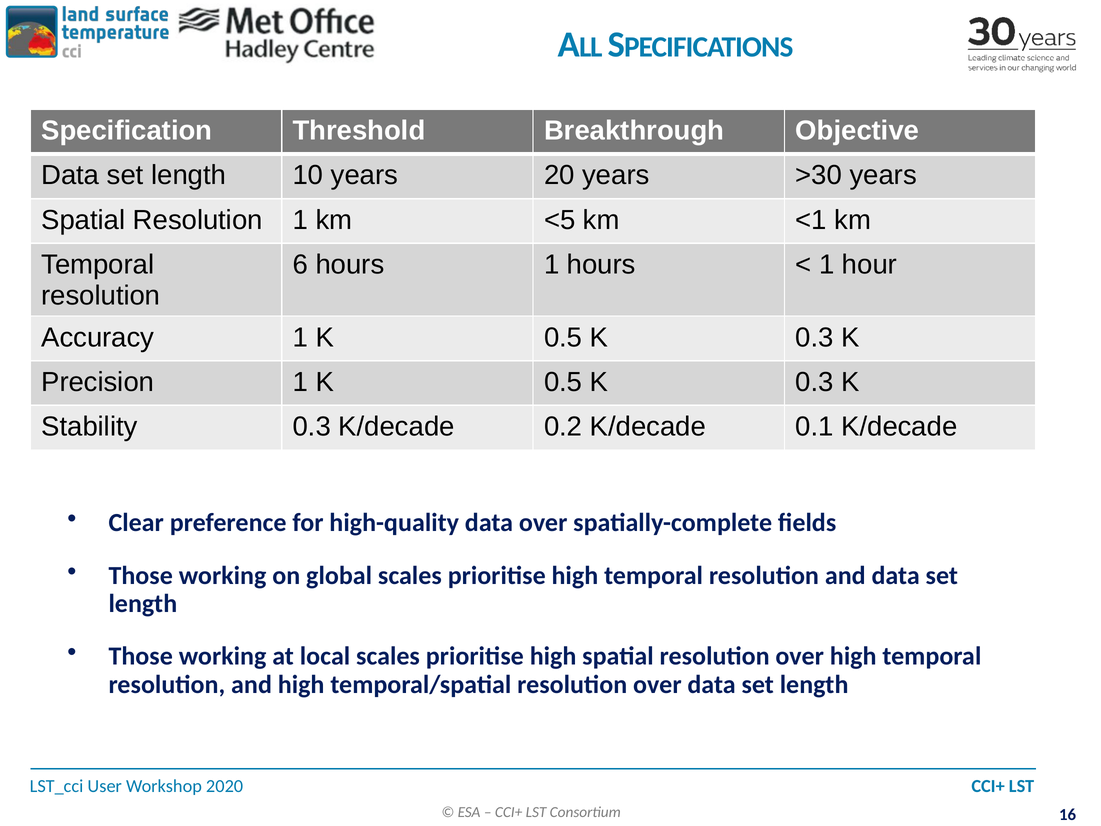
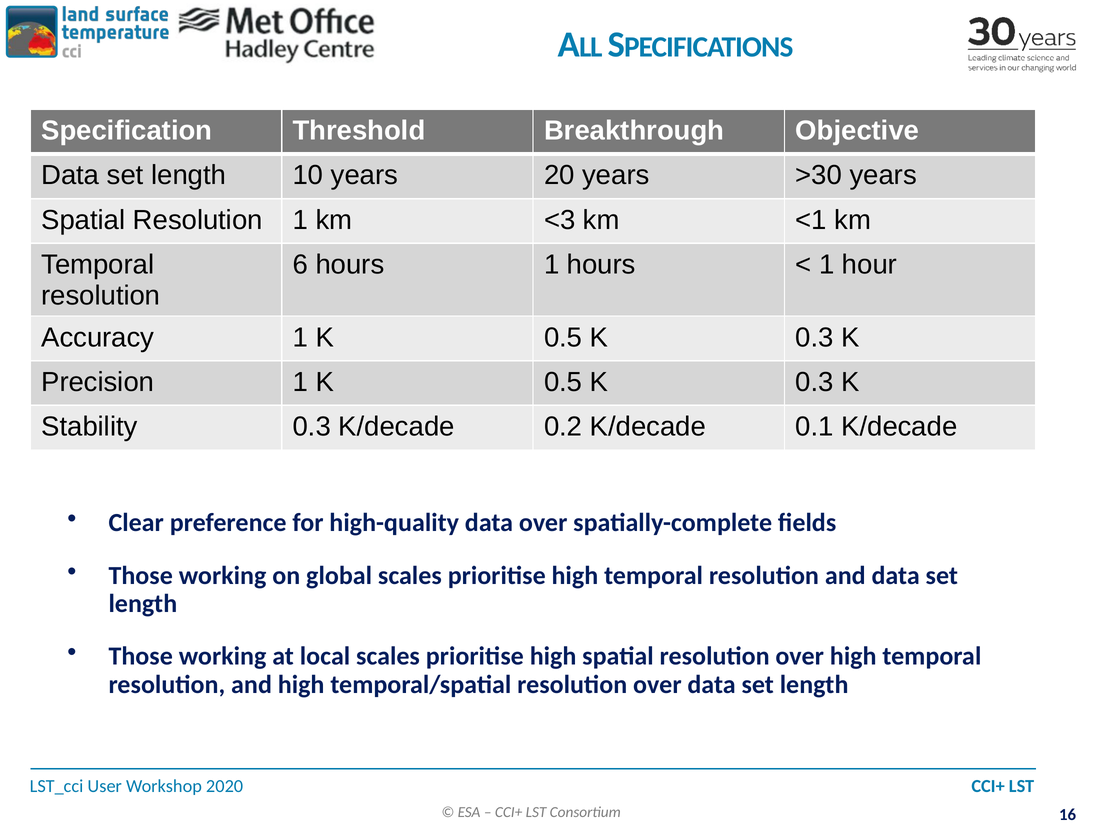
<5: <5 -> <3 (560, 220)
